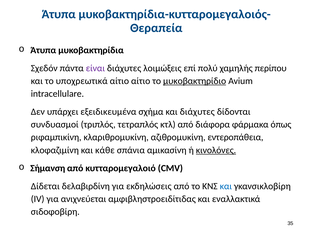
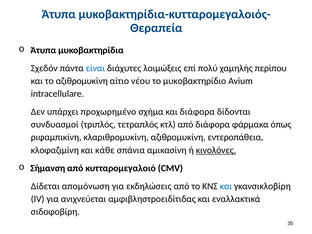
είναι colour: purple -> blue (95, 68)
το υποχρεωτικά: υποχρεωτικά -> αζιθρομυκίνη (82, 81)
αίτιο αίτιο: αίτιο -> νέου (141, 81)
μυκοβακτηρίδιο underline: present -> none (195, 81)
εξειδικευμένα: εξειδικευμένα -> προχωρημένο (108, 112)
και διάχυτες: διάχυτες -> διάφορα (197, 112)
δελαβιρδίνη: δελαβιρδίνη -> απομόνωση (86, 186)
